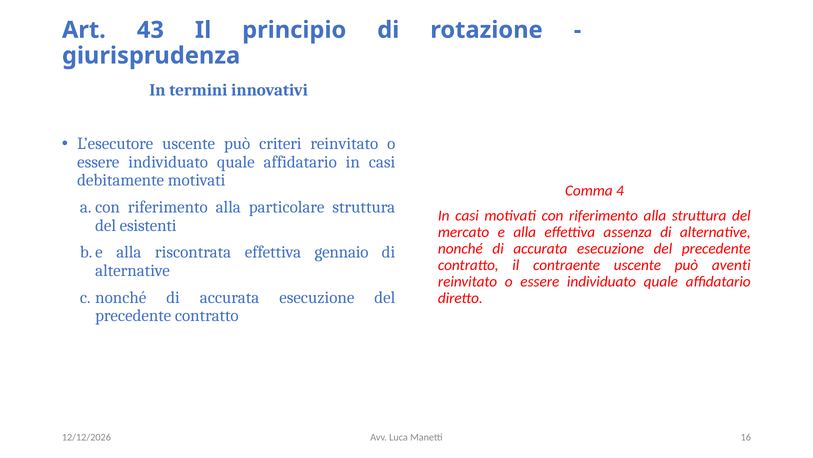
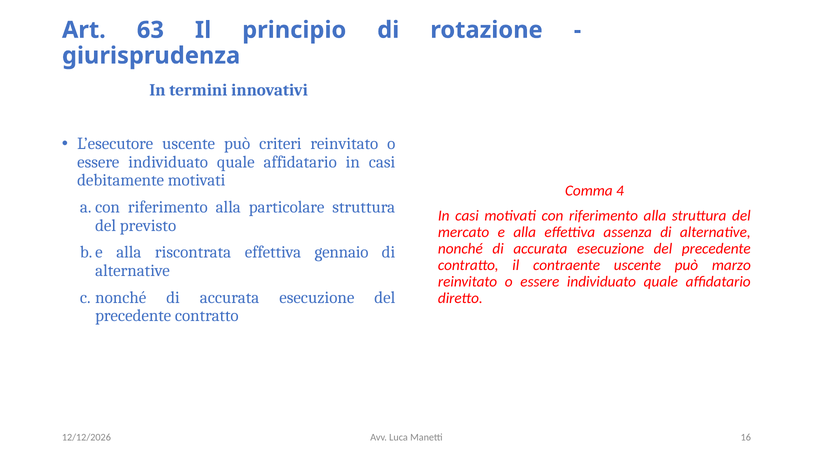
43: 43 -> 63 (150, 30)
esistenti: esistenti -> previsto (148, 225)
aventi: aventi -> marzo (731, 265)
